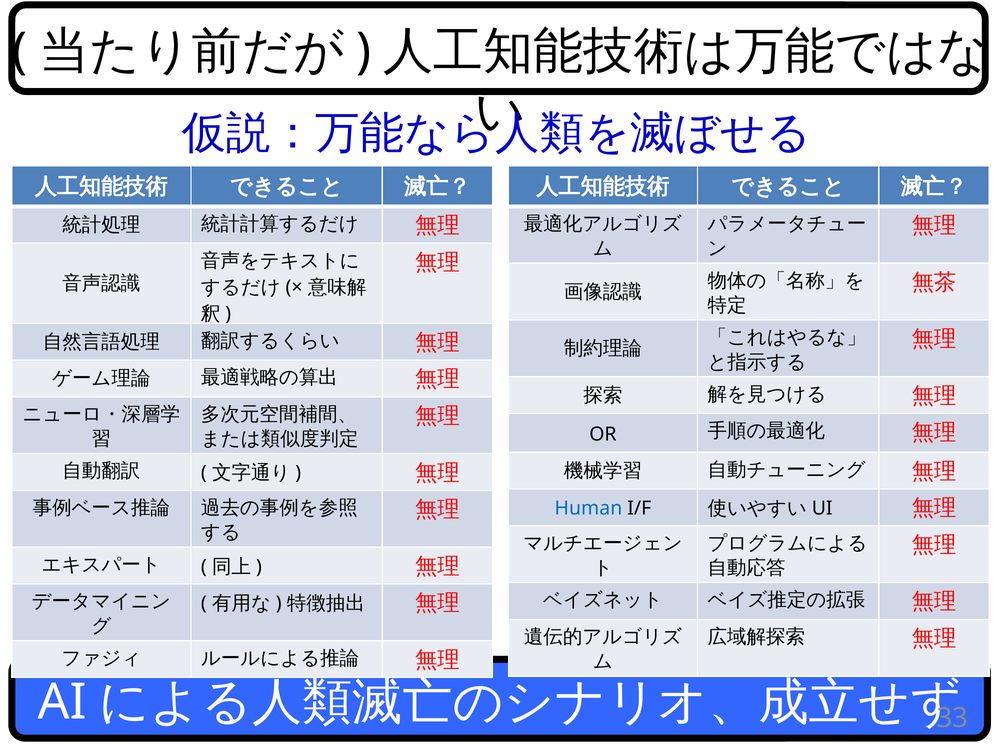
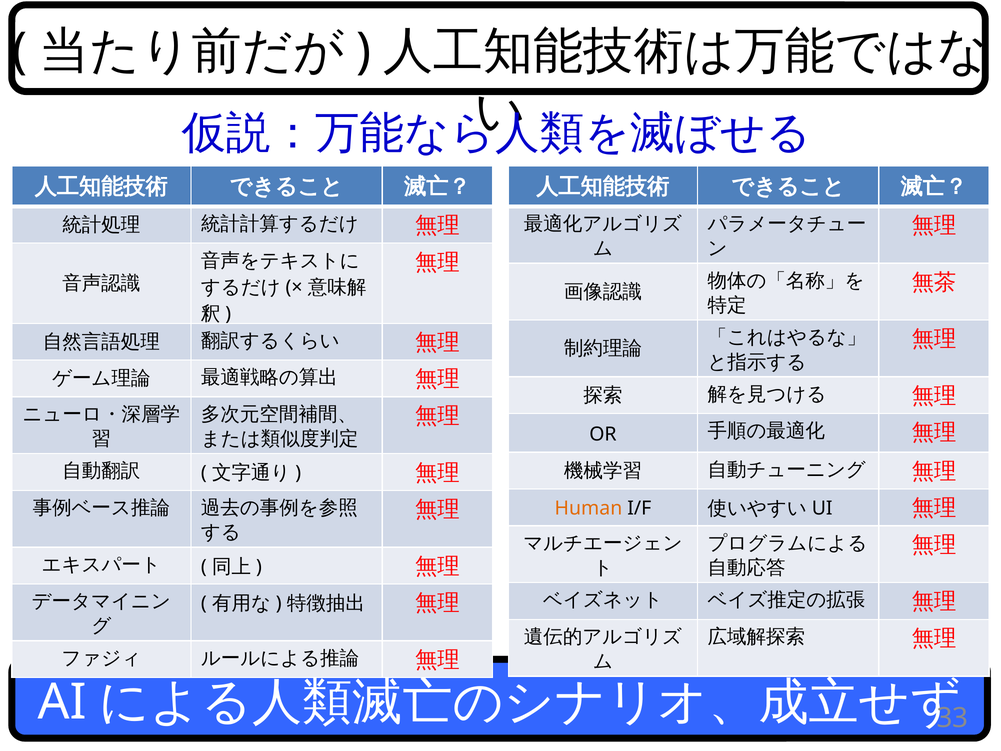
Human colour: blue -> orange (588, 508)
